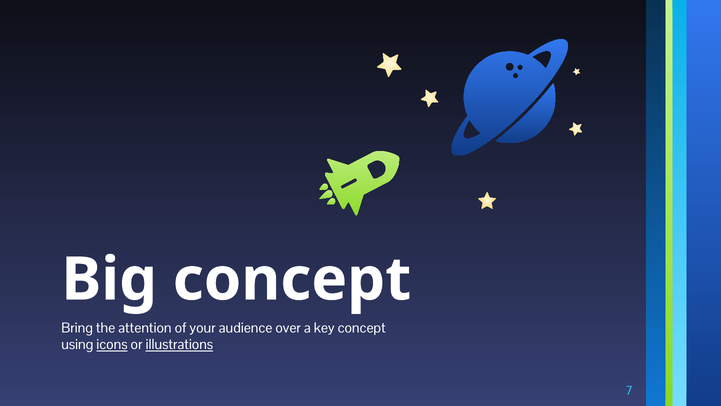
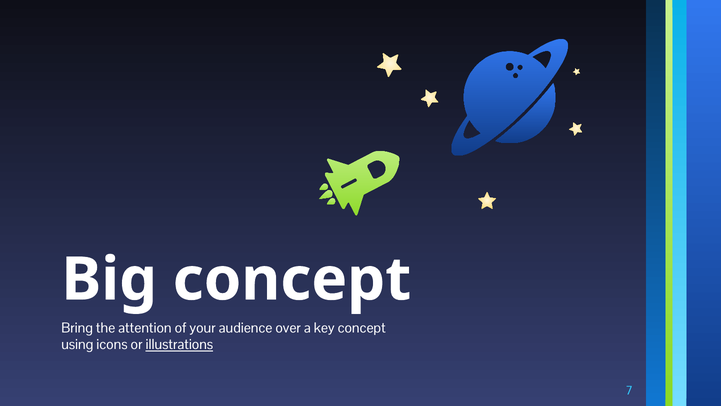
icons underline: present -> none (112, 344)
